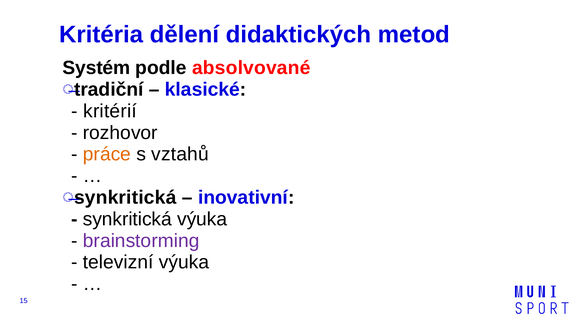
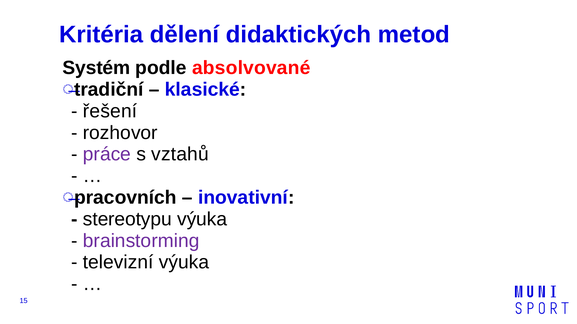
kritérií: kritérií -> řešení (110, 111)
práce colour: orange -> purple (107, 155)
synkritická: synkritická -> pracovních (125, 198)
synkritická: synkritická -> stereotypu (127, 219)
